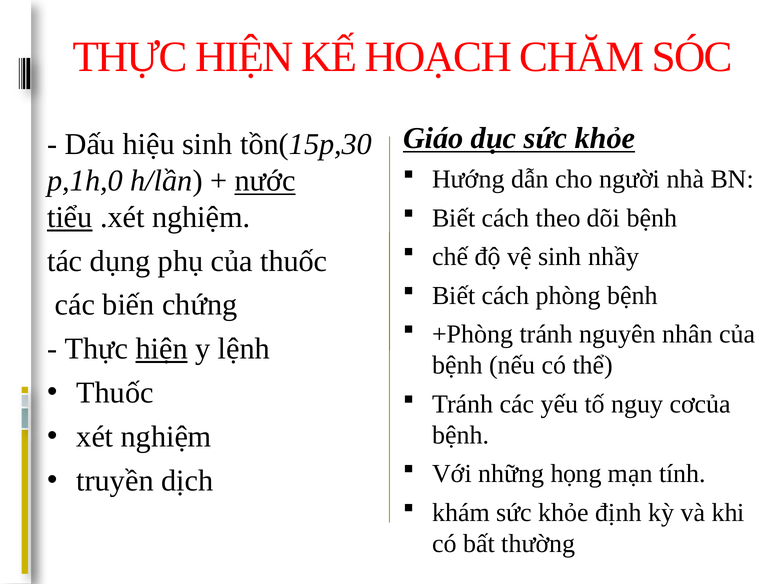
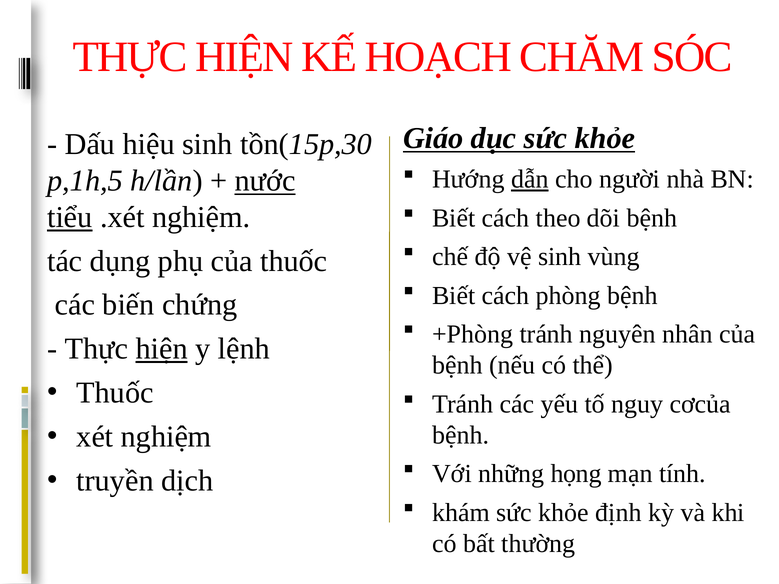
dẫn underline: none -> present (530, 179)
p,1h,0: p,1h,0 -> p,1h,5 (85, 181)
nhầy: nhầy -> vùng (614, 257)
